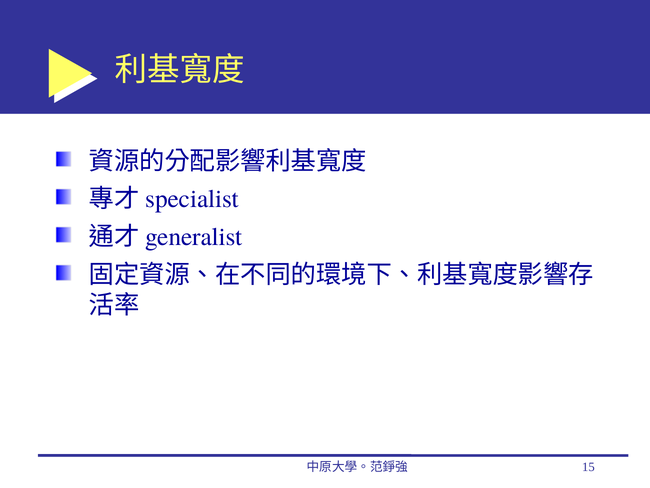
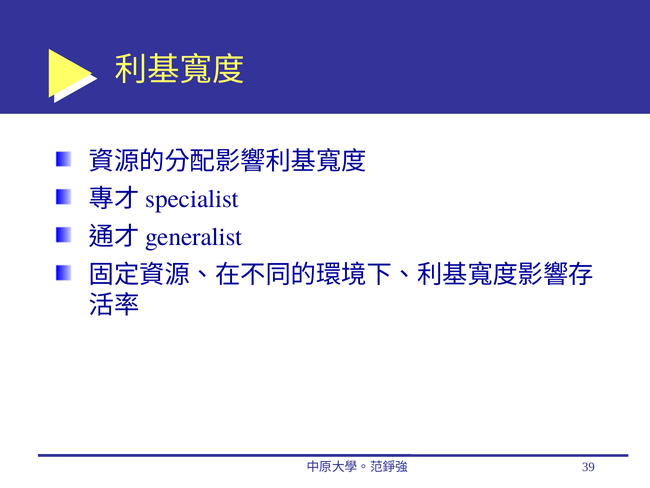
15: 15 -> 39 (588, 467)
